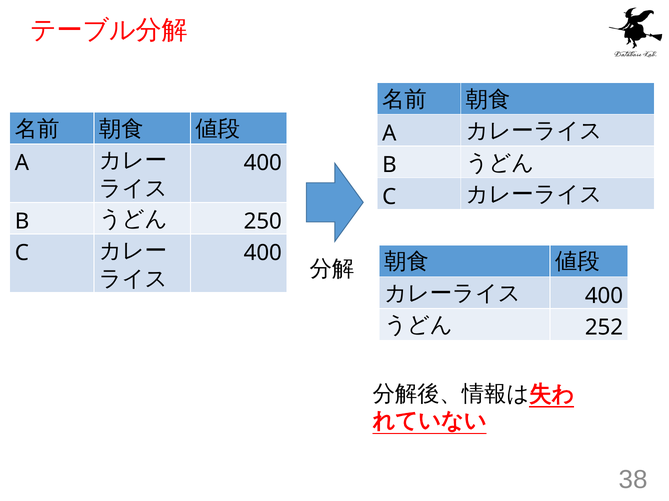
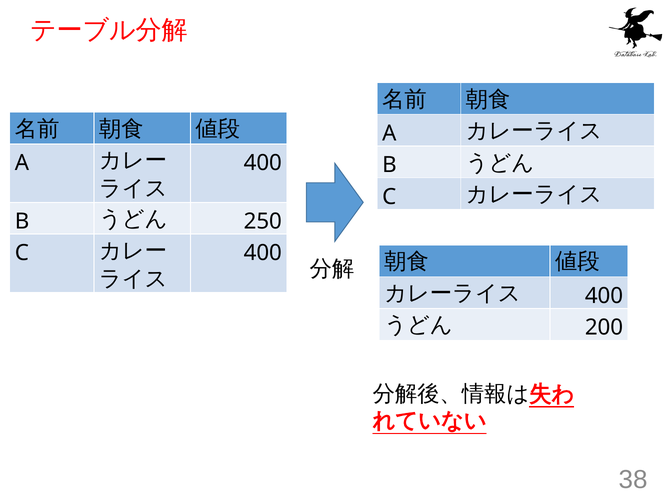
252: 252 -> 200 (604, 328)
